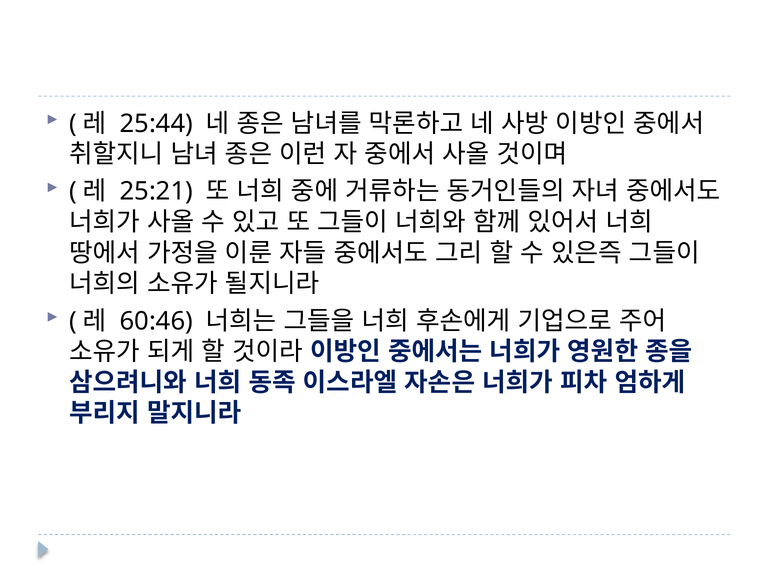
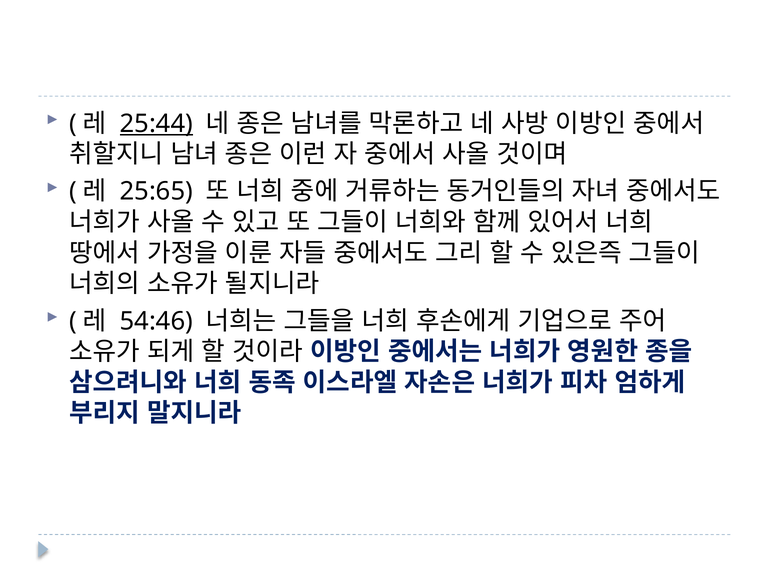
25:44 underline: none -> present (156, 124)
25:21: 25:21 -> 25:65 (156, 191)
60:46: 60:46 -> 54:46 (156, 321)
